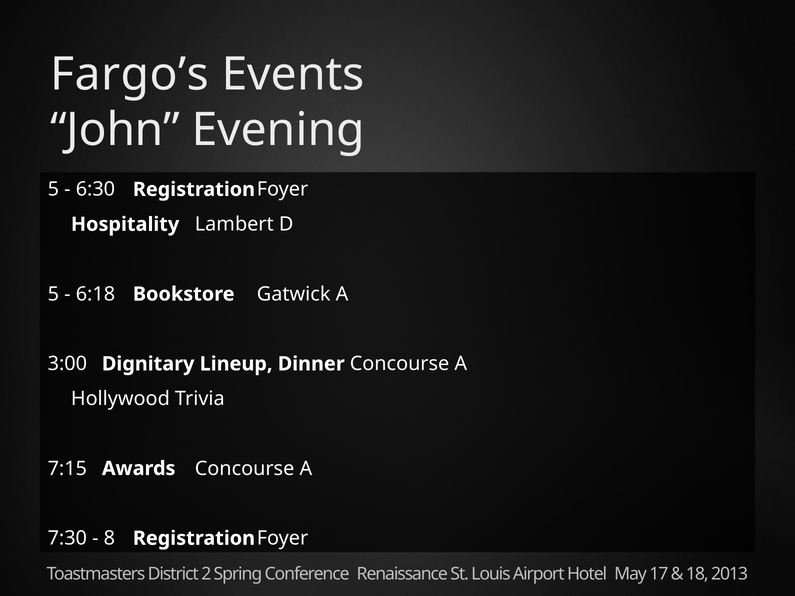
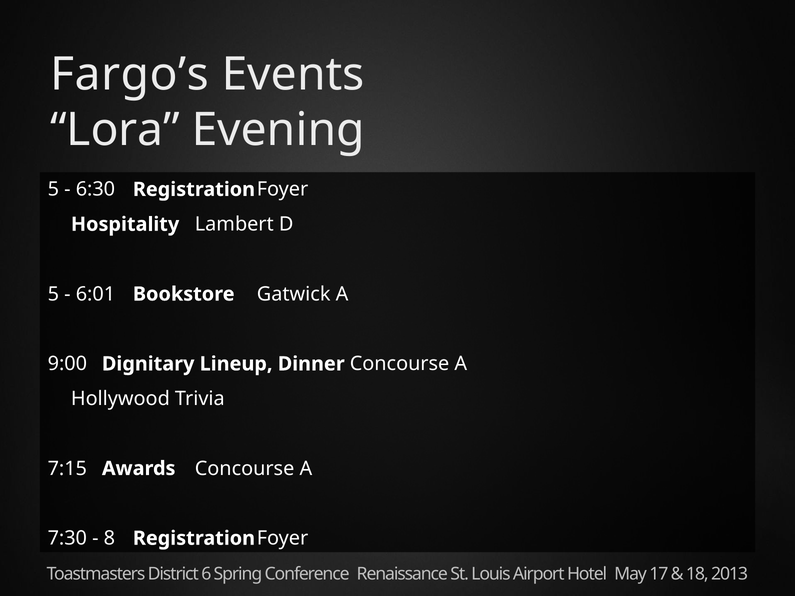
John: John -> Lora (115, 130)
6:18: 6:18 -> 6:01 (95, 294)
3:00: 3:00 -> 9:00 (67, 364)
2: 2 -> 6 (206, 574)
